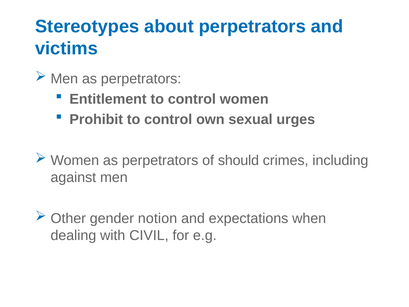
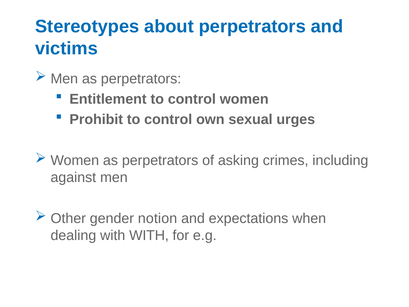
should: should -> asking (238, 160)
with CIVIL: CIVIL -> WITH (149, 235)
